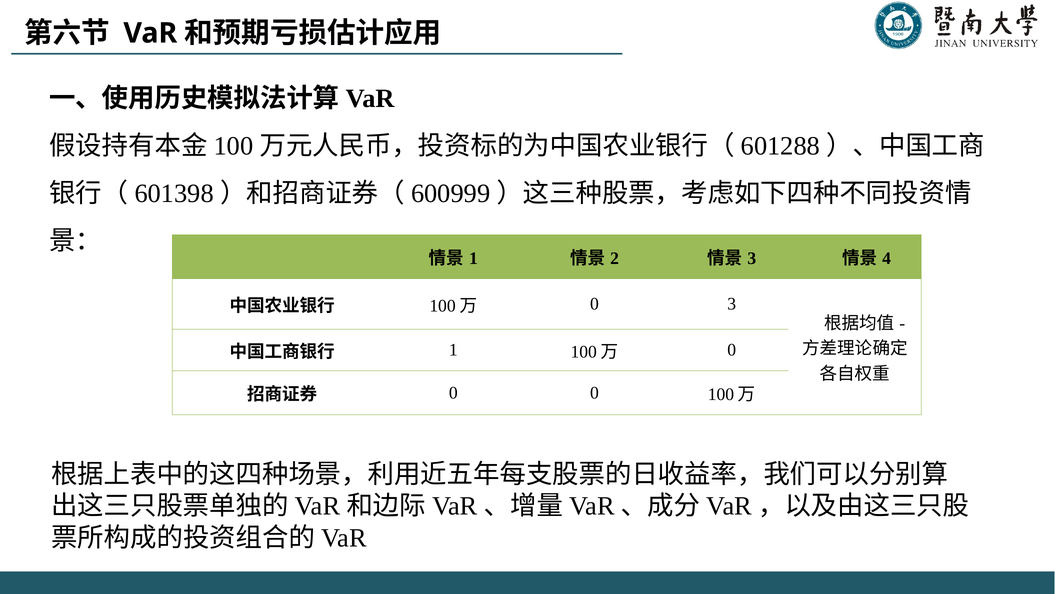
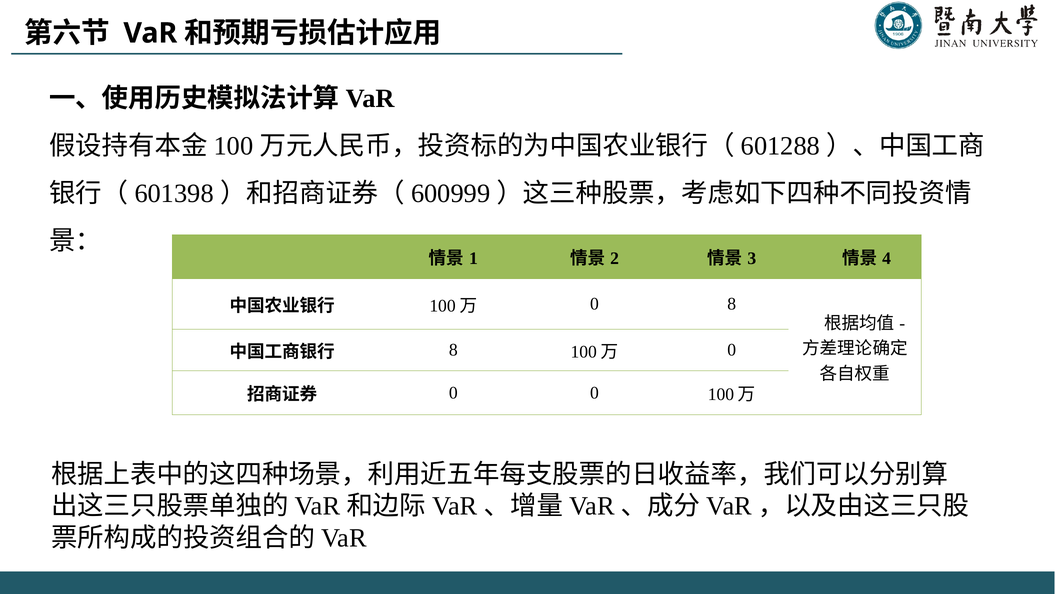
0 3: 3 -> 8 (732, 304)
1: 1 -> 8 (453, 350)
